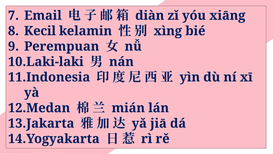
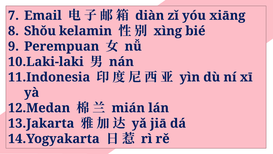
Kecil: Kecil -> Shǒu (40, 31)
